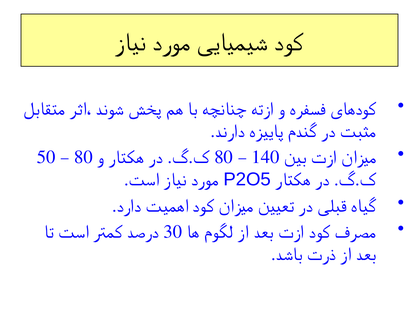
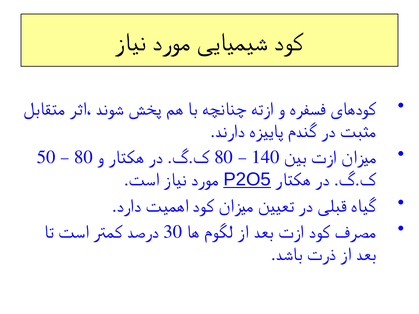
P2O5 underline: none -> present (247, 180)
